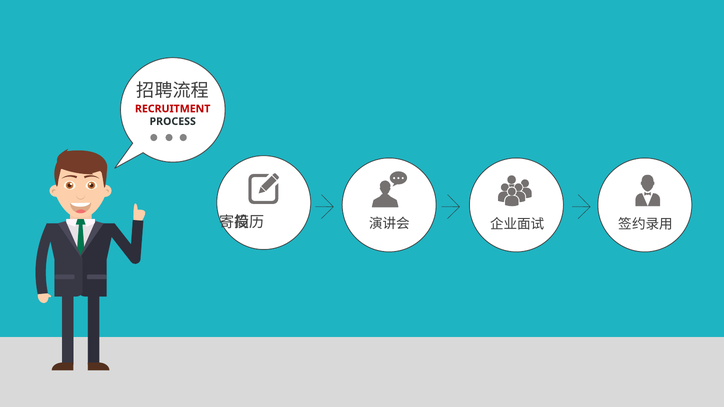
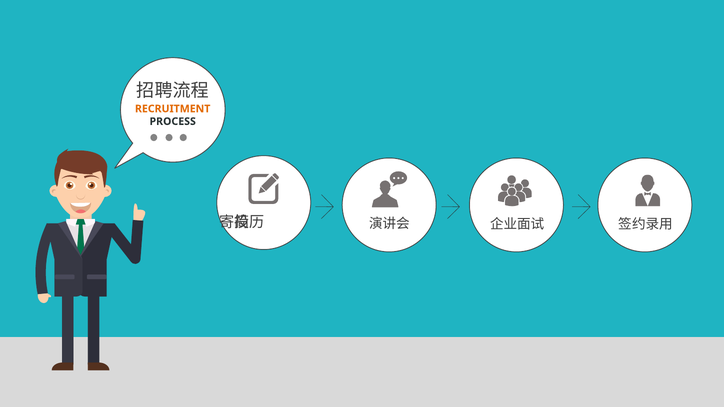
RECRUITMENT colour: red -> orange (173, 109)
